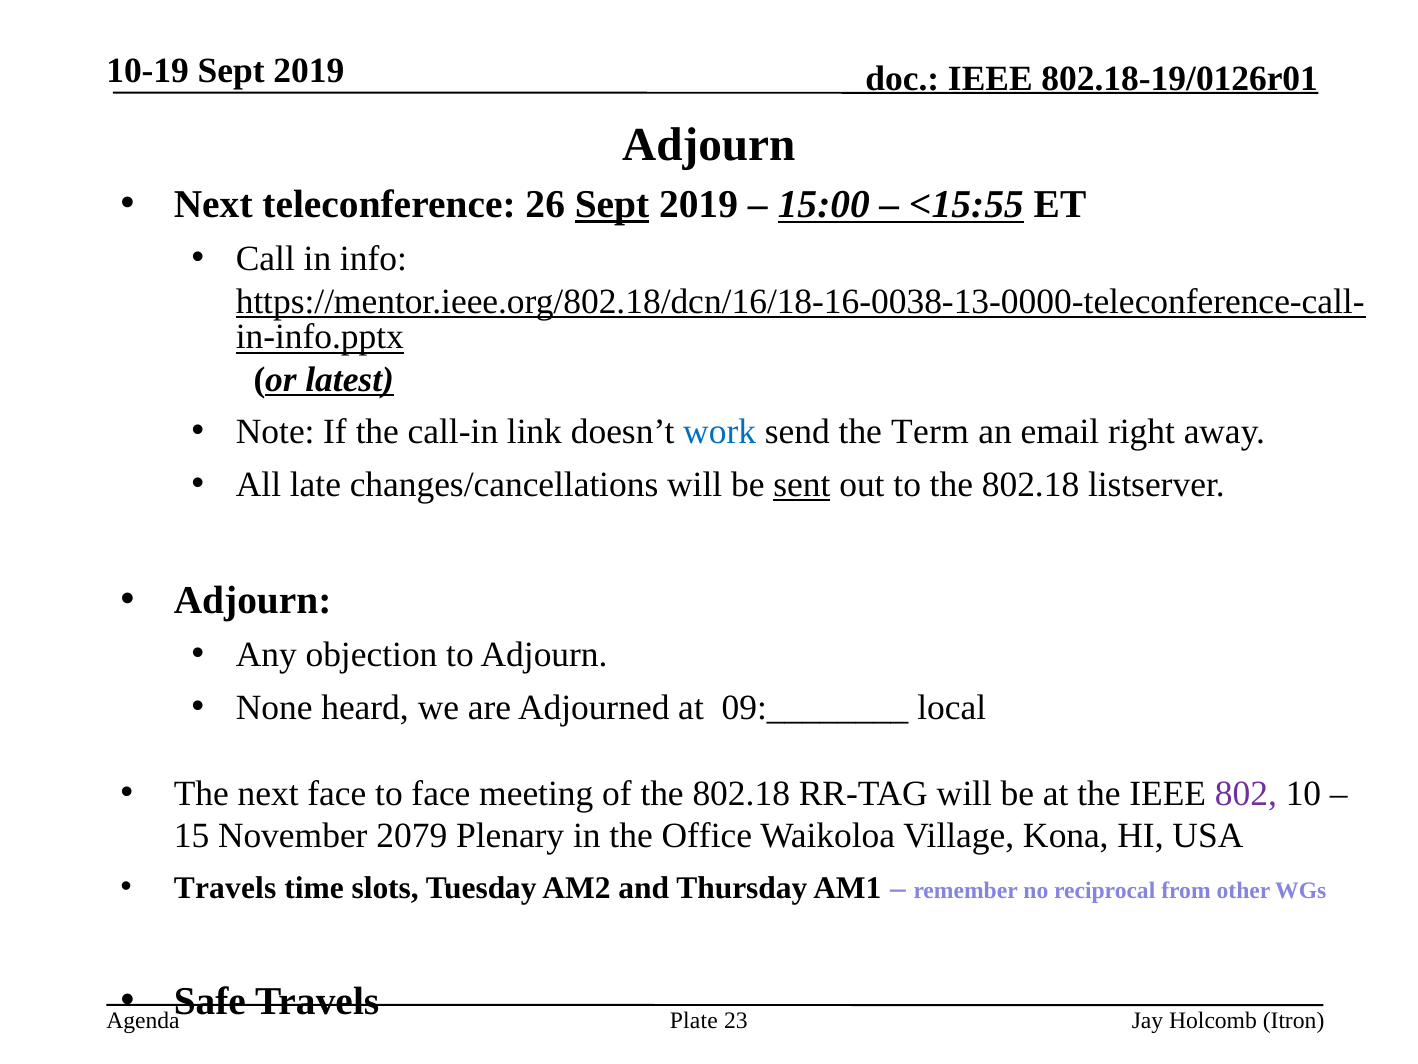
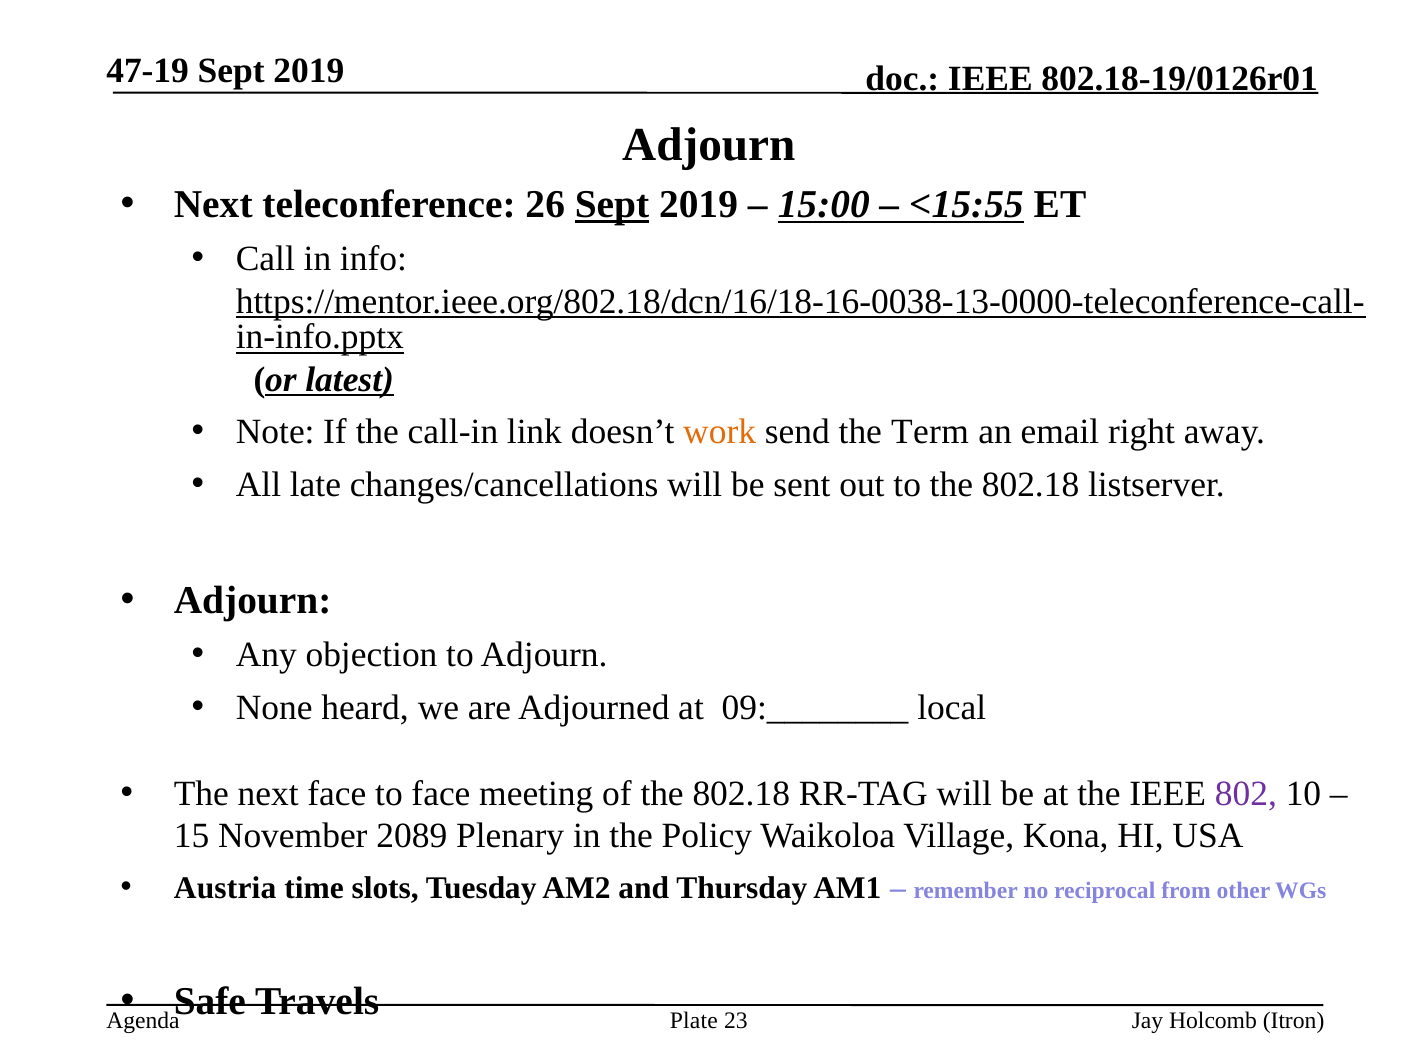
10-19: 10-19 -> 47-19 (148, 71)
work colour: blue -> orange (720, 432)
sent underline: present -> none (802, 484)
2079: 2079 -> 2089 (412, 836)
Office: Office -> Policy (707, 836)
Travels: Travels -> Austria (225, 887)
